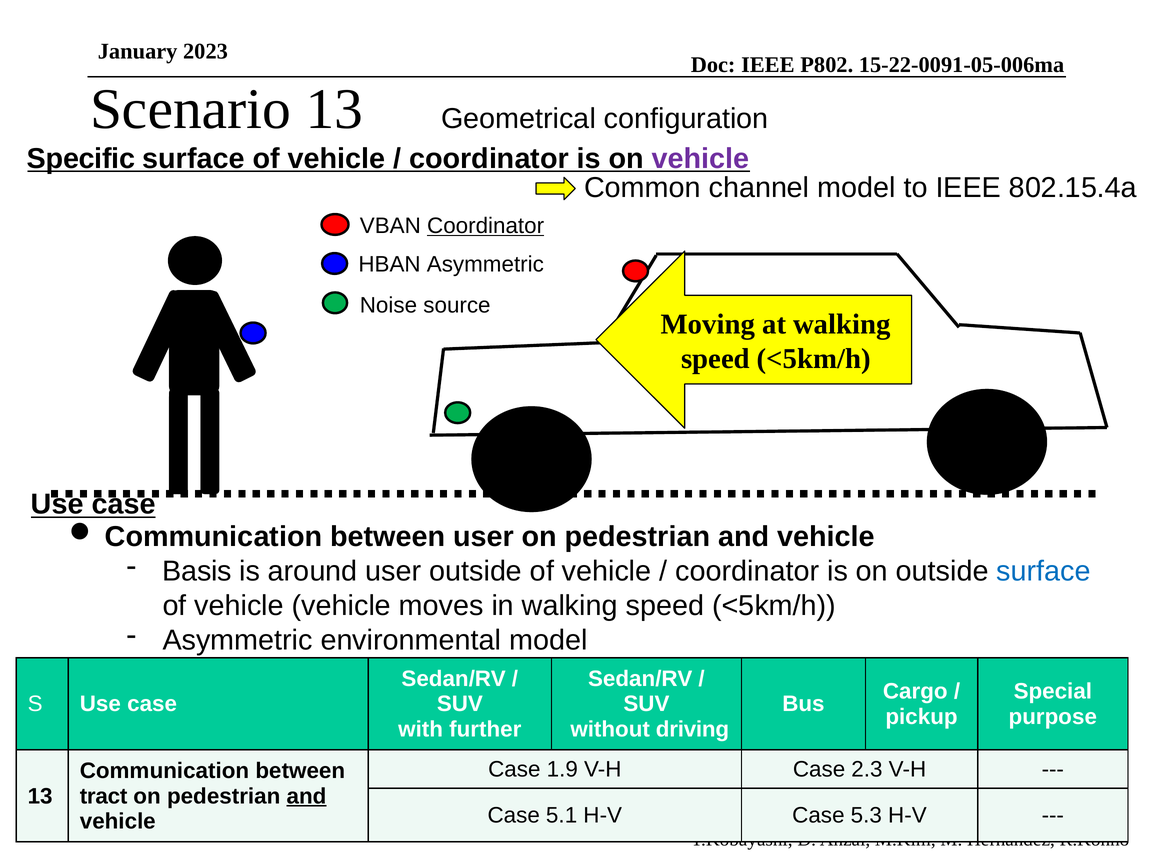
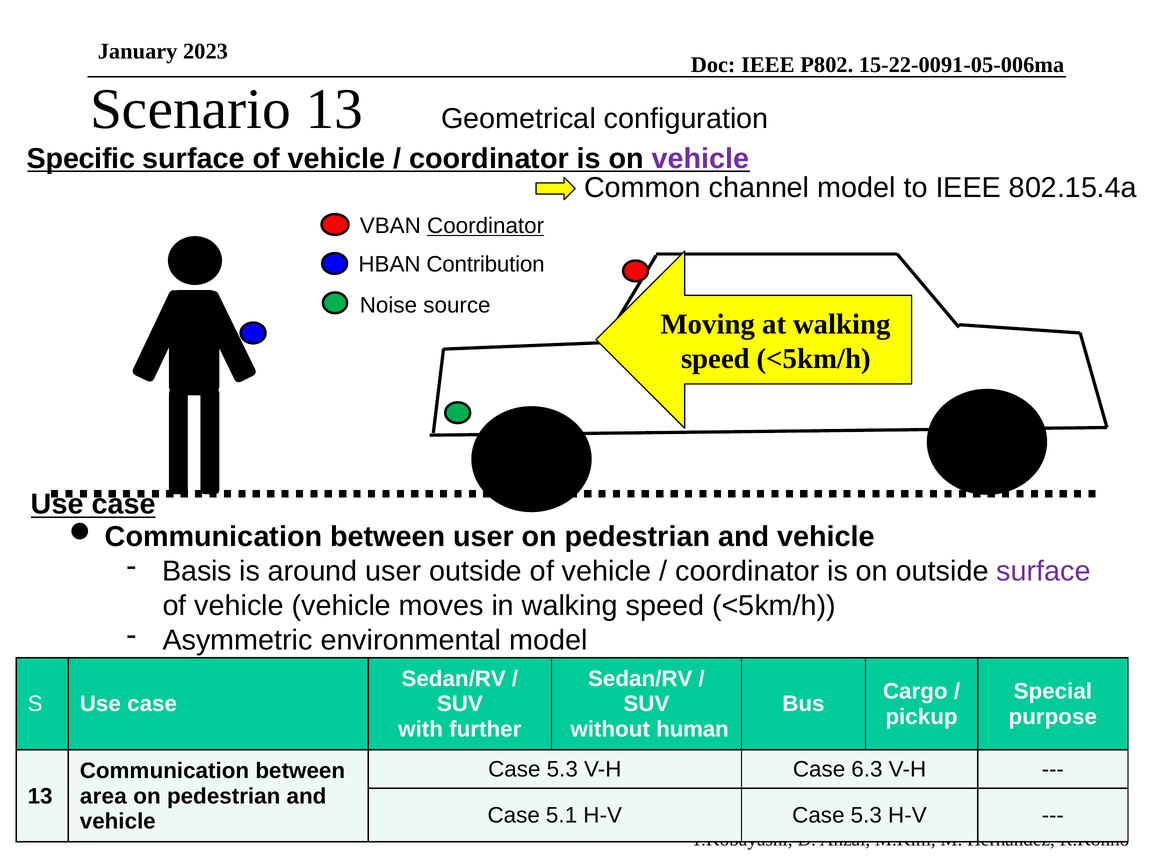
HBAN Asymmetric: Asymmetric -> Contribution (485, 264)
surface colour: blue -> purple (1044, 572)
driving: driving -> human (692, 729)
1.9: 1.9 -> 5.3 (562, 770)
2.3: 2.3 -> 6.3 (867, 770)
tract: tract -> area (103, 796)
and underline: present -> none (306, 796)
